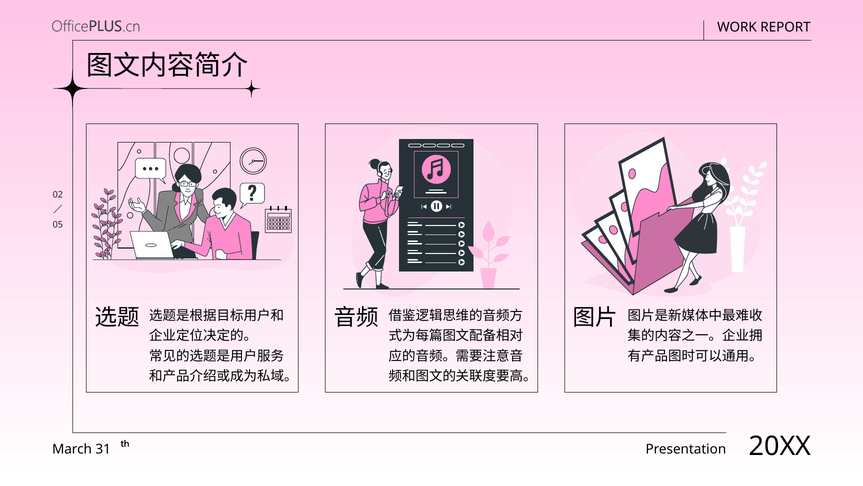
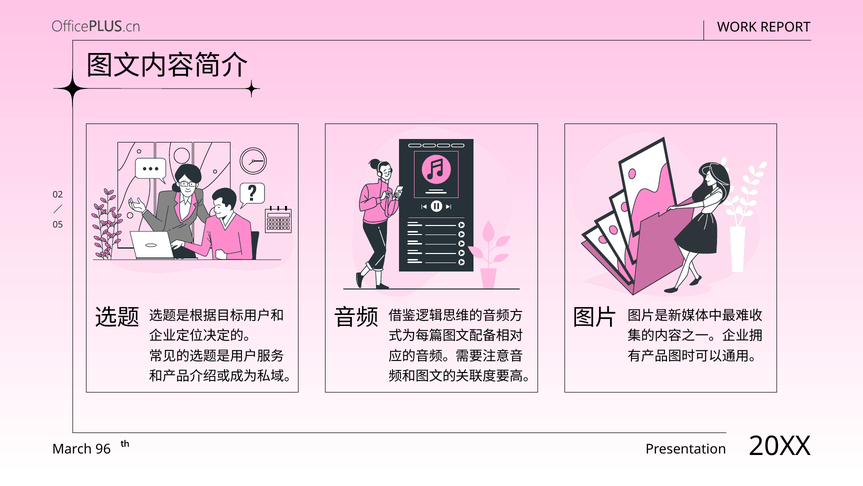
31: 31 -> 96 (103, 449)
